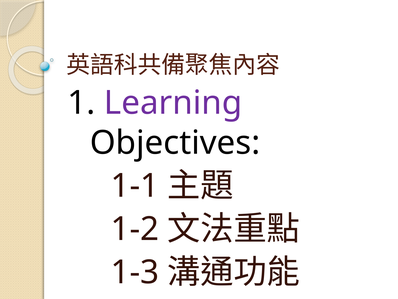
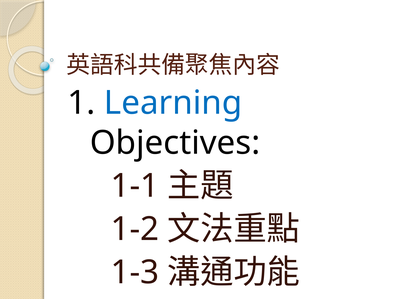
Learning colour: purple -> blue (173, 103)
